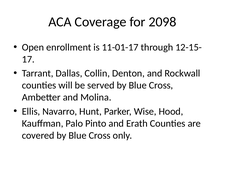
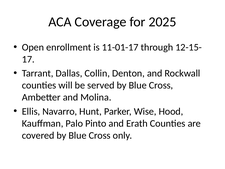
2098: 2098 -> 2025 (162, 22)
